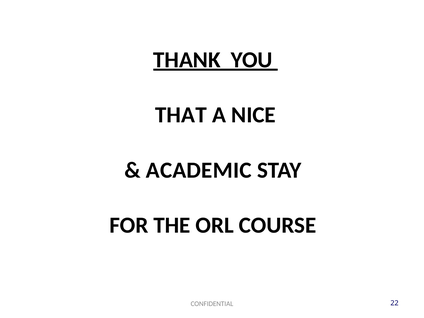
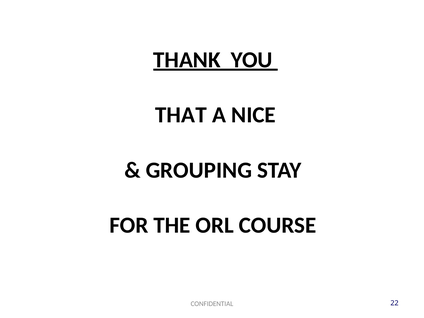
ACADEMIC: ACADEMIC -> GROUPING (199, 170)
